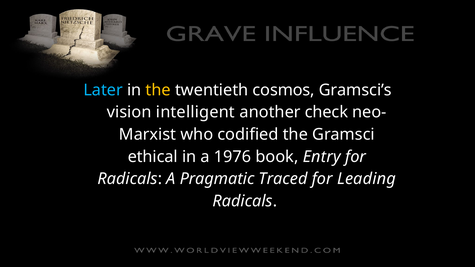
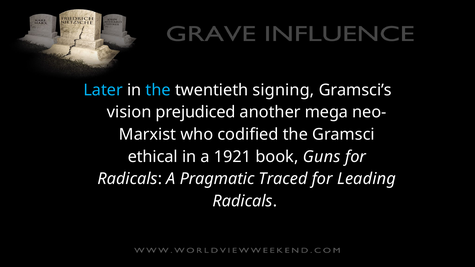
the colour: yellow -> light blue (158, 90)
cosmos: cosmos -> signing (283, 90)
intelligent: intelligent -> prejudiced (196, 112)
check: check -> mega (326, 112)
1976: 1976 -> 1921 (233, 157)
Entry: Entry -> Guns (322, 157)
